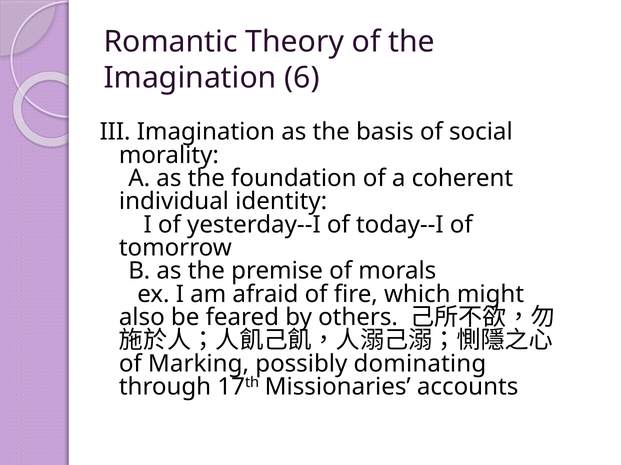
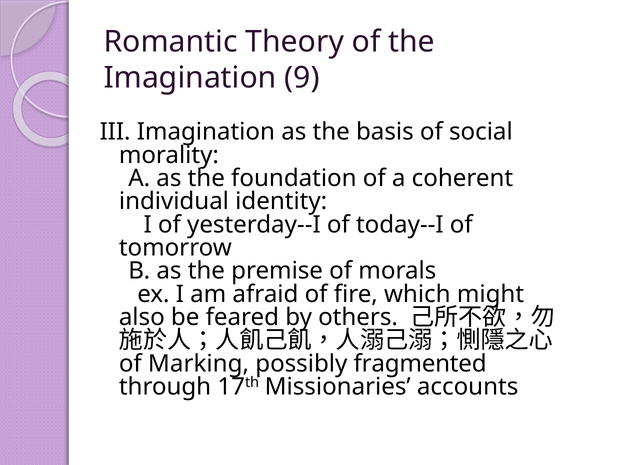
6: 6 -> 9 (302, 78)
dominating: dominating -> fragmented (420, 364)
